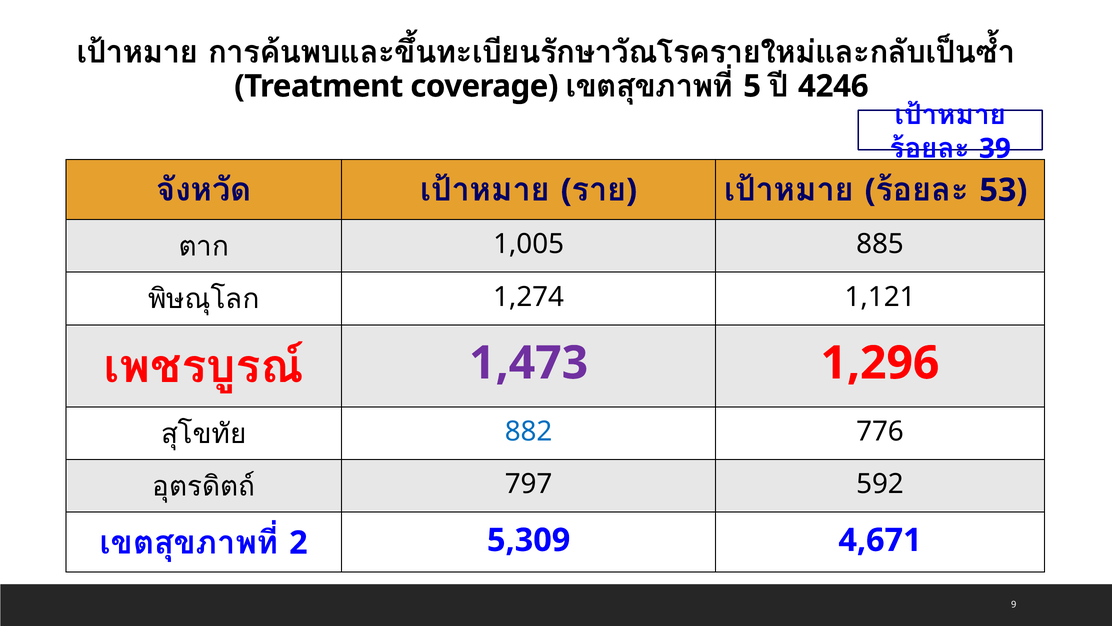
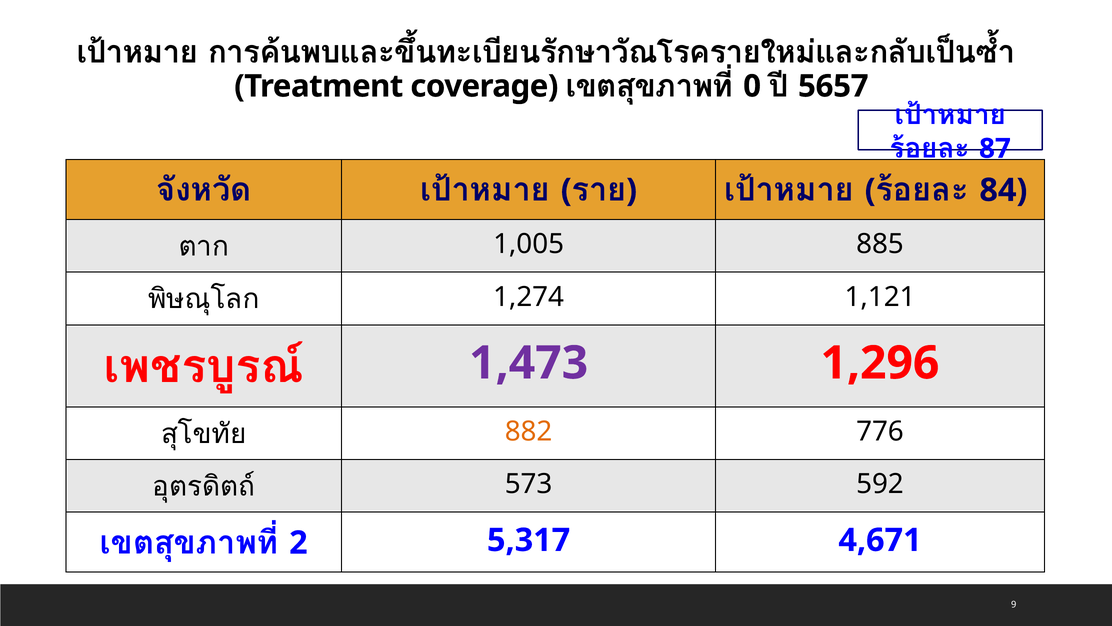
5: 5 -> 0 (752, 86)
4246: 4246 -> 5657 (833, 86)
39: 39 -> 87 (995, 148)
53: 53 -> 84 (1003, 190)
882 colour: blue -> orange (529, 431)
797: 797 -> 573 (529, 484)
5,309: 5,309 -> 5,317 (529, 540)
